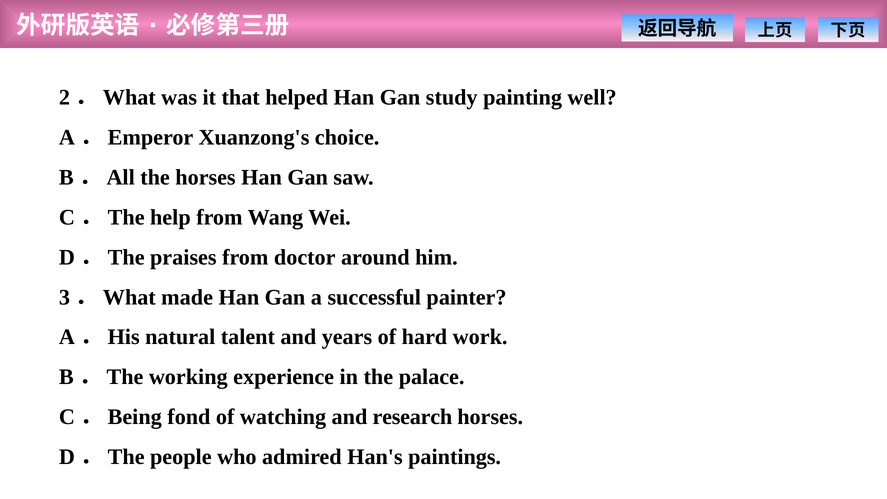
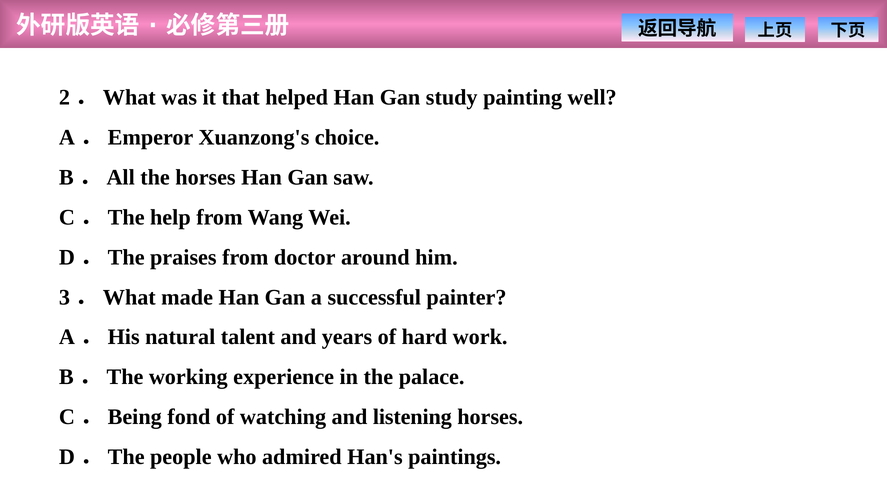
research: research -> listening (412, 417)
